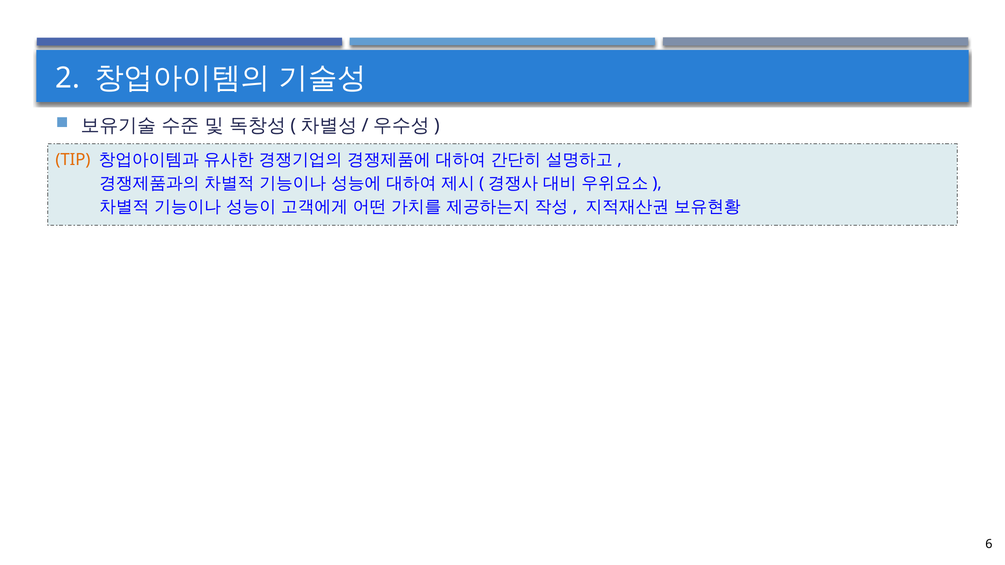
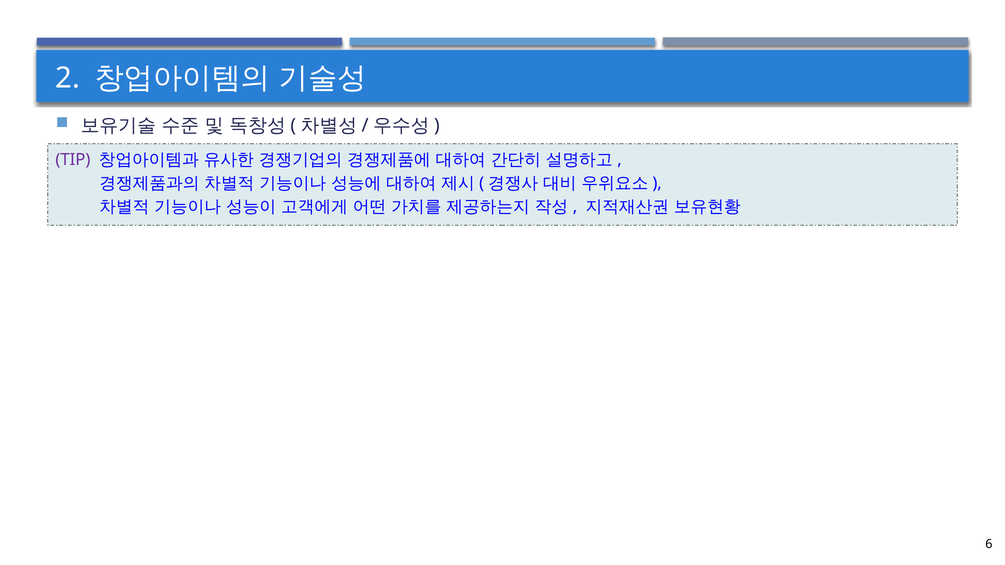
TIP colour: orange -> purple (73, 160)
